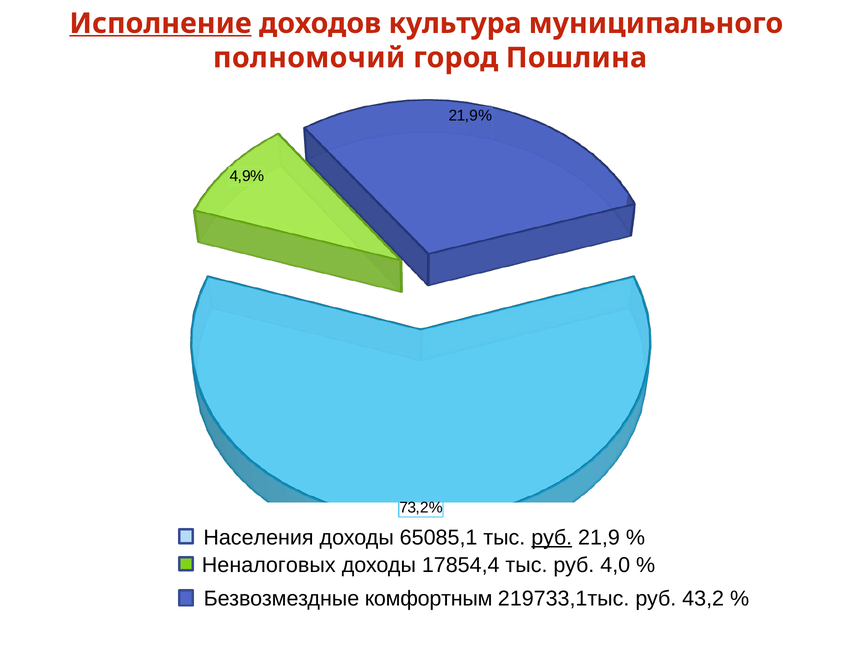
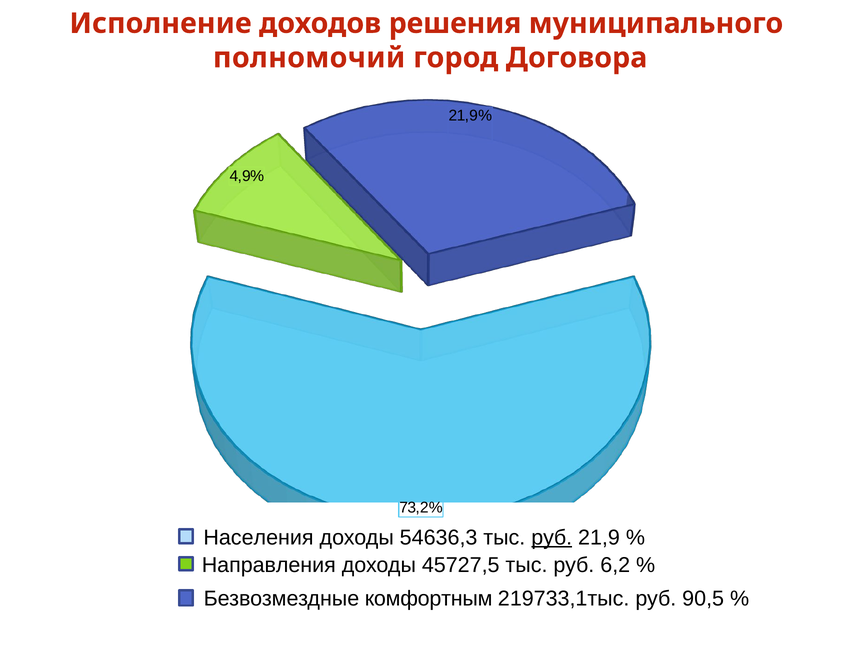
Исполнение underline: present -> none (160, 23)
культура: культура -> решения (455, 23)
Пошлина: Пошлина -> Договора (577, 58)
65085,1: 65085,1 -> 54636,3 (439, 538)
Неналоговых: Неналоговых -> Направления (269, 565)
17854,4: 17854,4 -> 45727,5 (461, 565)
4,0: 4,0 -> 6,2 (615, 565)
43,2: 43,2 -> 90,5 (703, 598)
